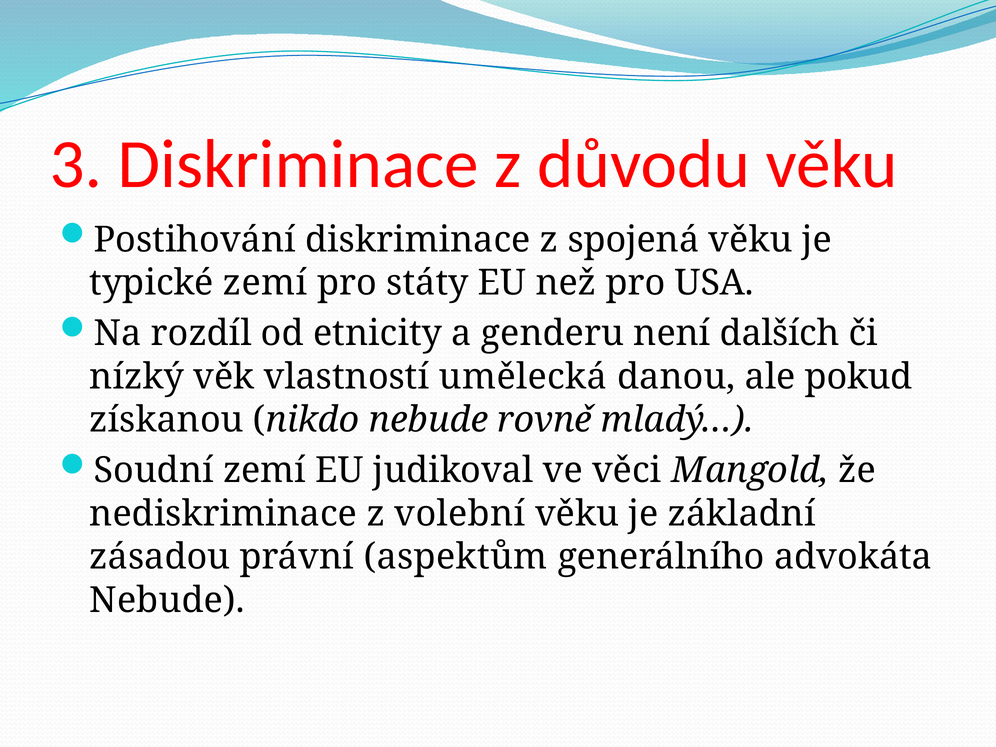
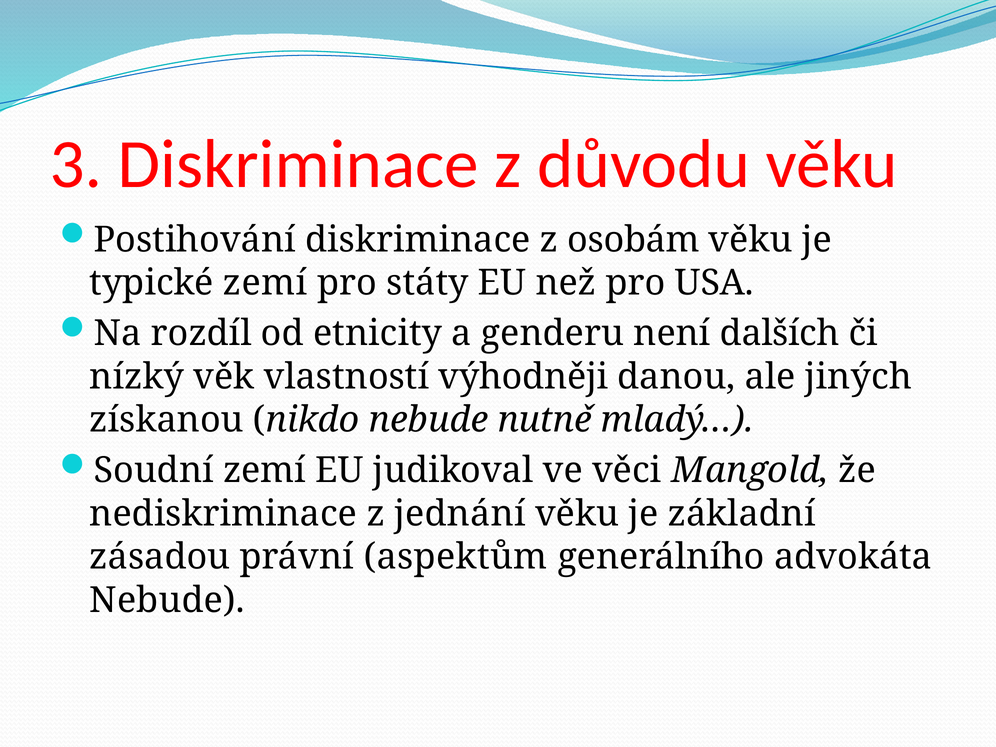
spojená: spojená -> osobám (634, 240)
umělecká: umělecká -> výhodněji (523, 377)
pokud: pokud -> jiných (858, 377)
rovně: rovně -> nutně (545, 420)
volební: volební -> jednání (460, 514)
